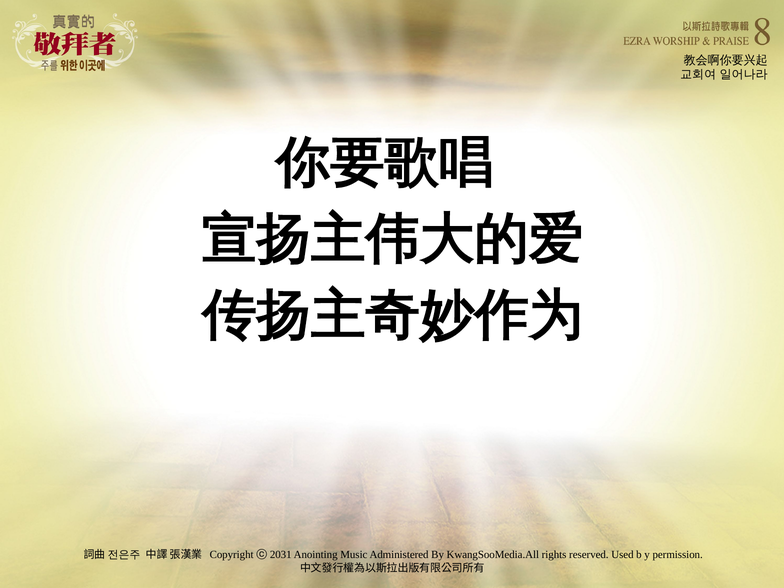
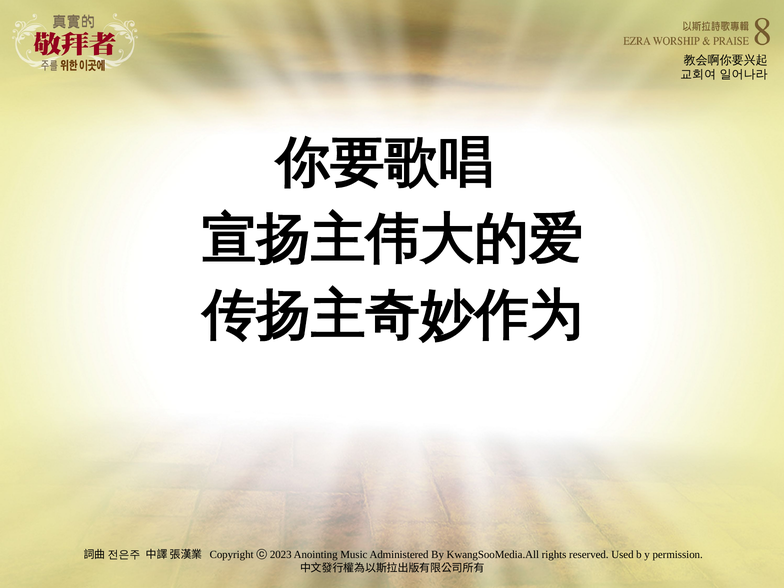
2031: 2031 -> 2023 (281, 555)
